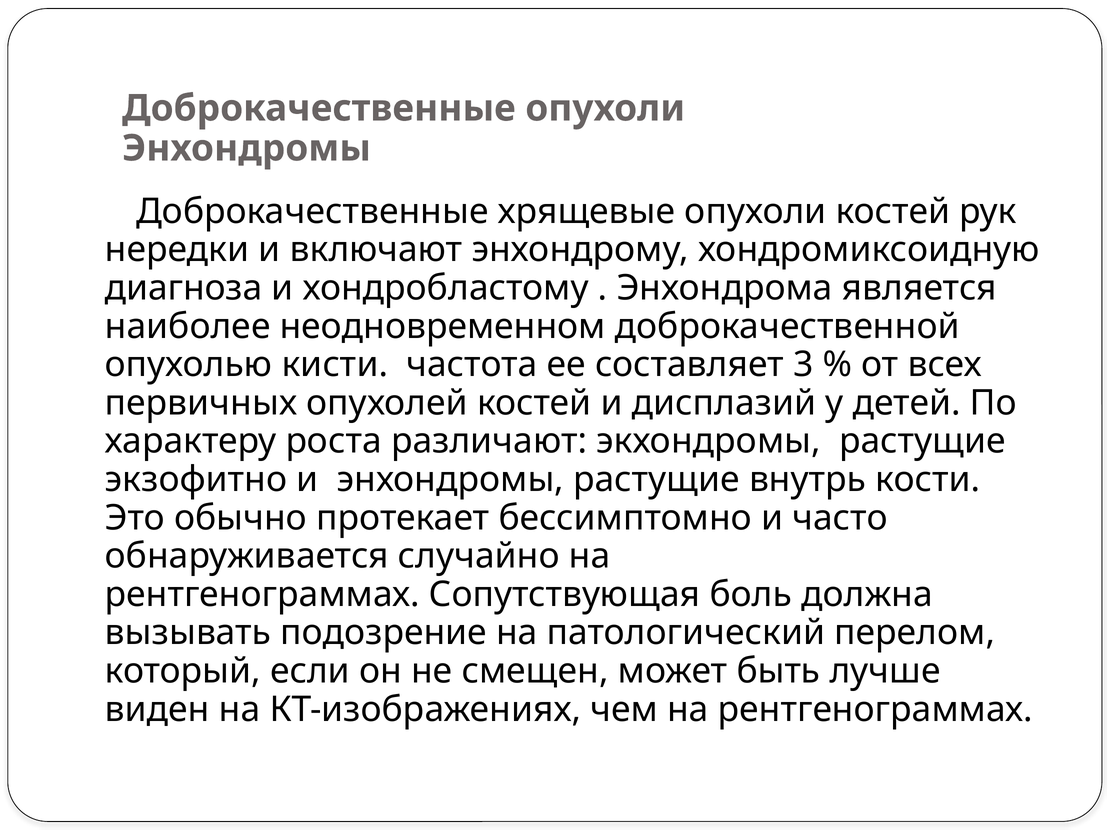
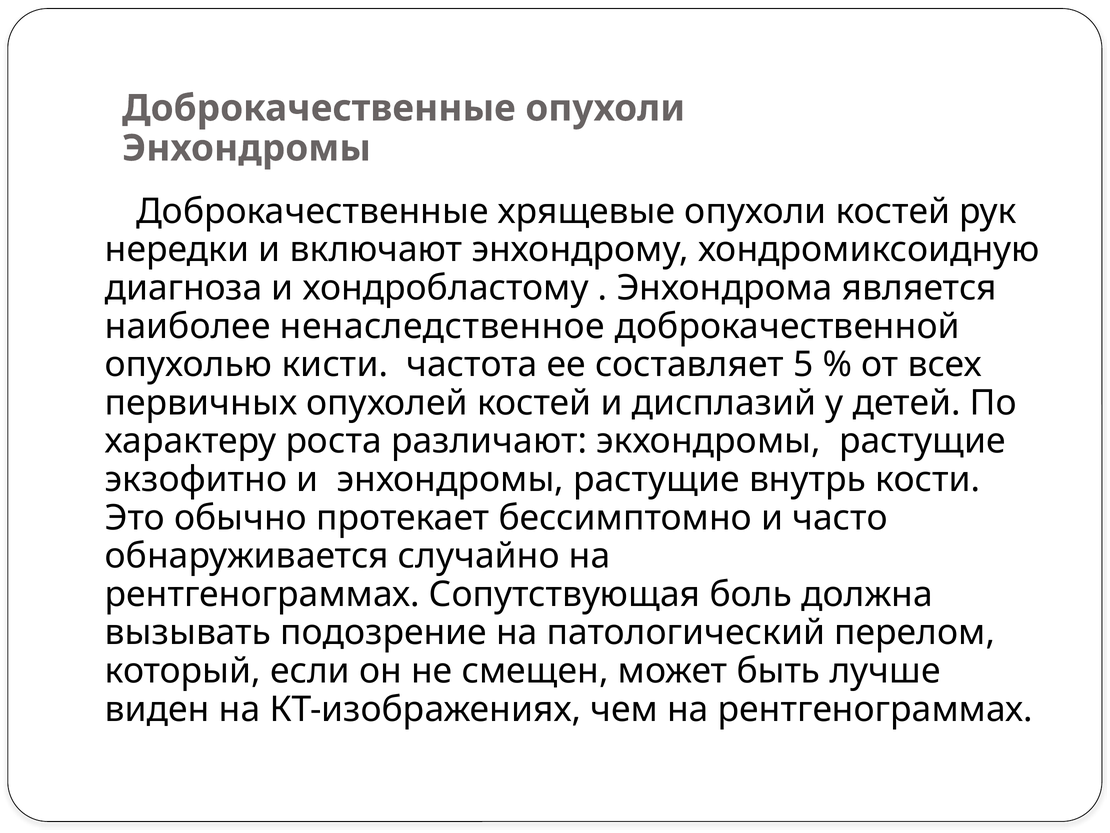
неодновременном: неодновременном -> ненаследственное (442, 326)
3: 3 -> 5 (803, 364)
